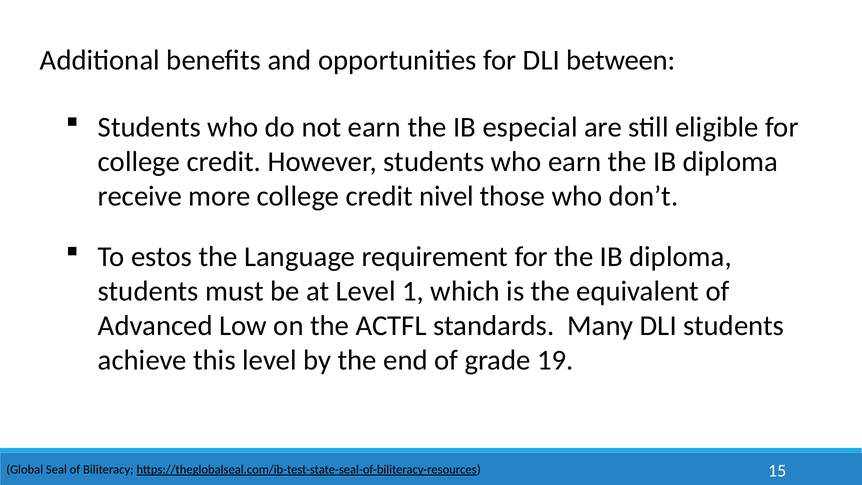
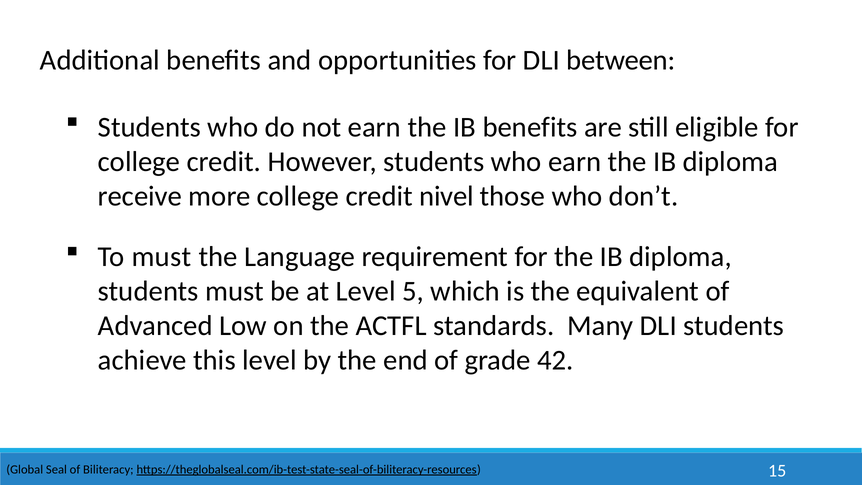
IB especial: especial -> benefits (530, 127)
To estos: estos -> must (161, 257)
1: 1 -> 5 (413, 291)
19: 19 -> 42 (555, 360)
